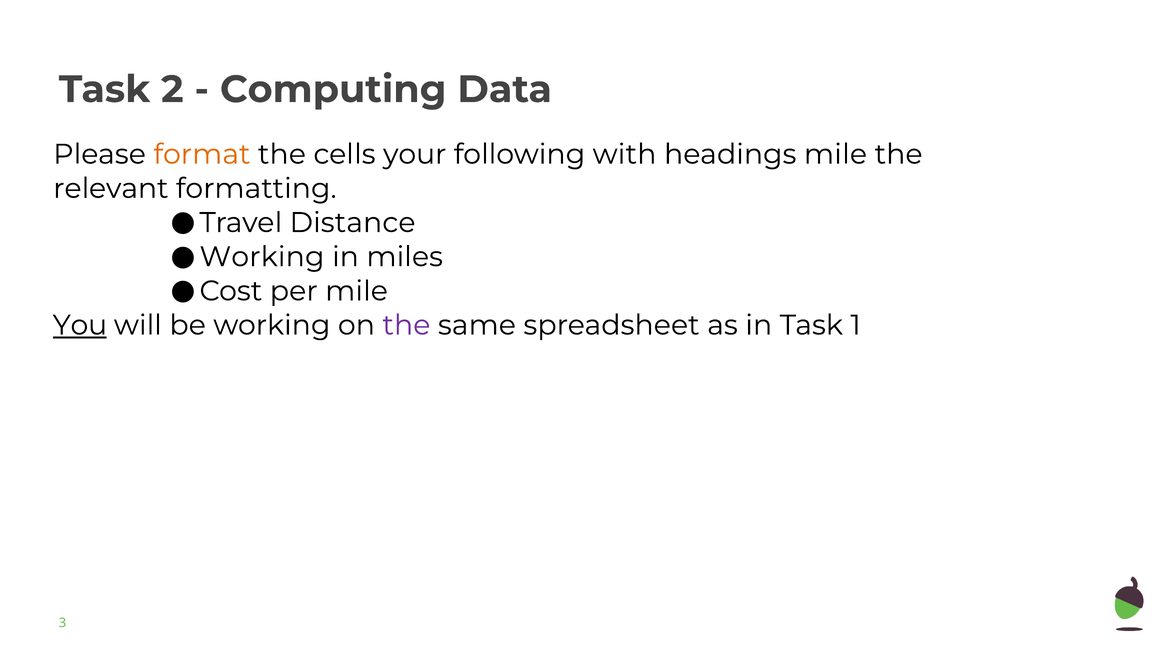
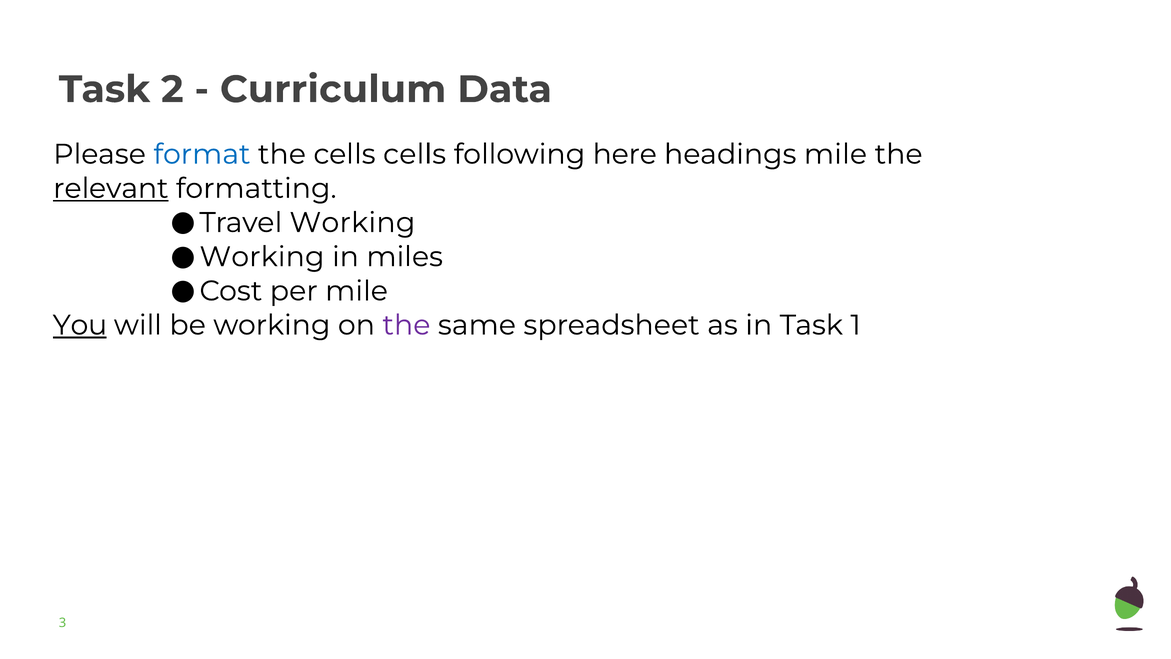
Computing: Computing -> Curriculum (333, 89)
format colour: orange -> blue (202, 154)
cells your: your -> cells (415, 154)
with: with -> here (625, 154)
relevant underline: none -> present (111, 188)
Travel Distance: Distance -> Working (352, 223)
